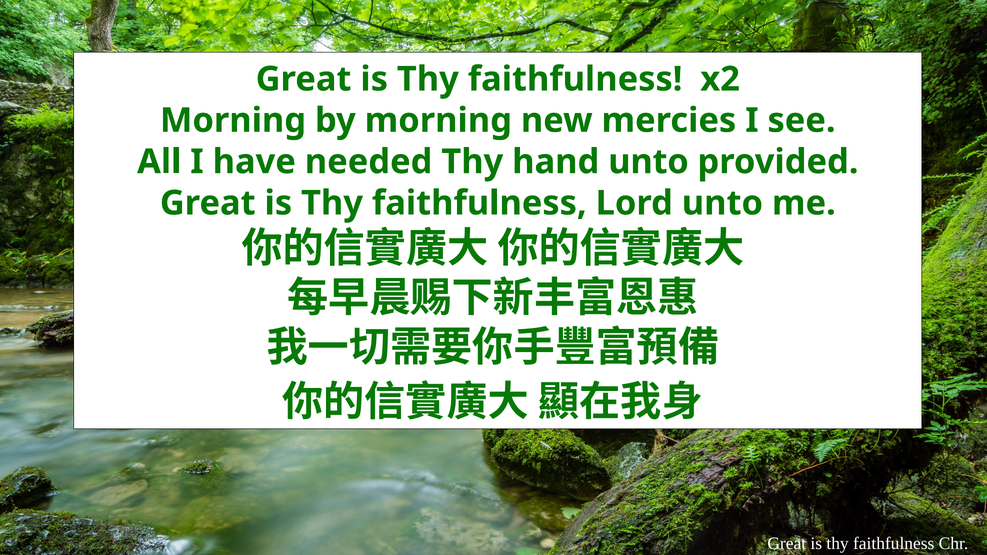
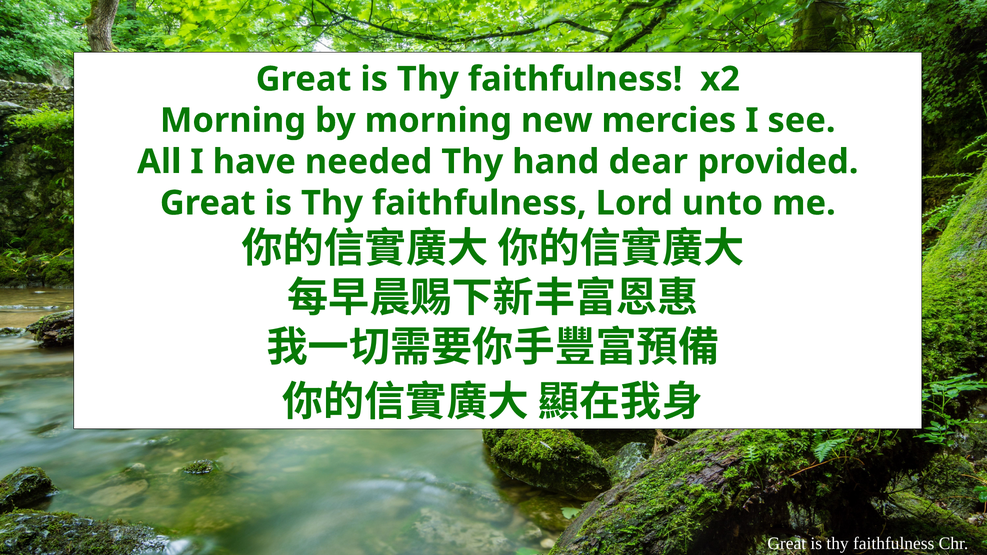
hand unto: unto -> dear (648, 162)
